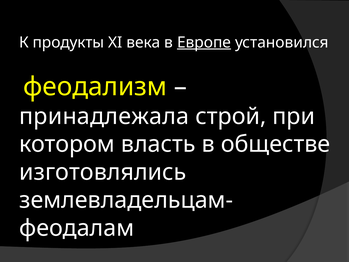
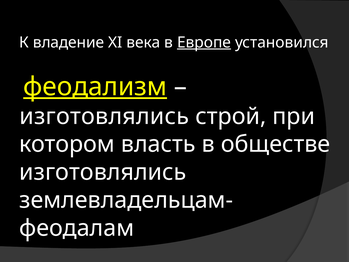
продукты: продукты -> владение (68, 42)
феодализм underline: none -> present (95, 87)
принадлежала: принадлежала -> изготовлялись (104, 116)
